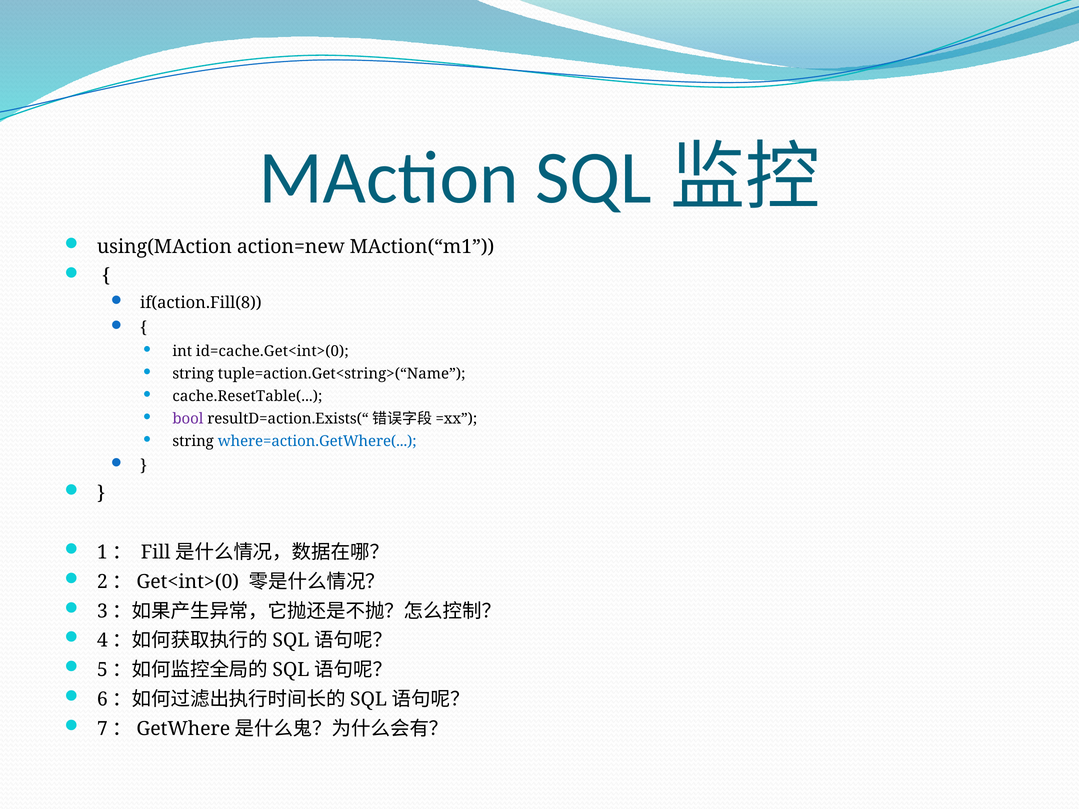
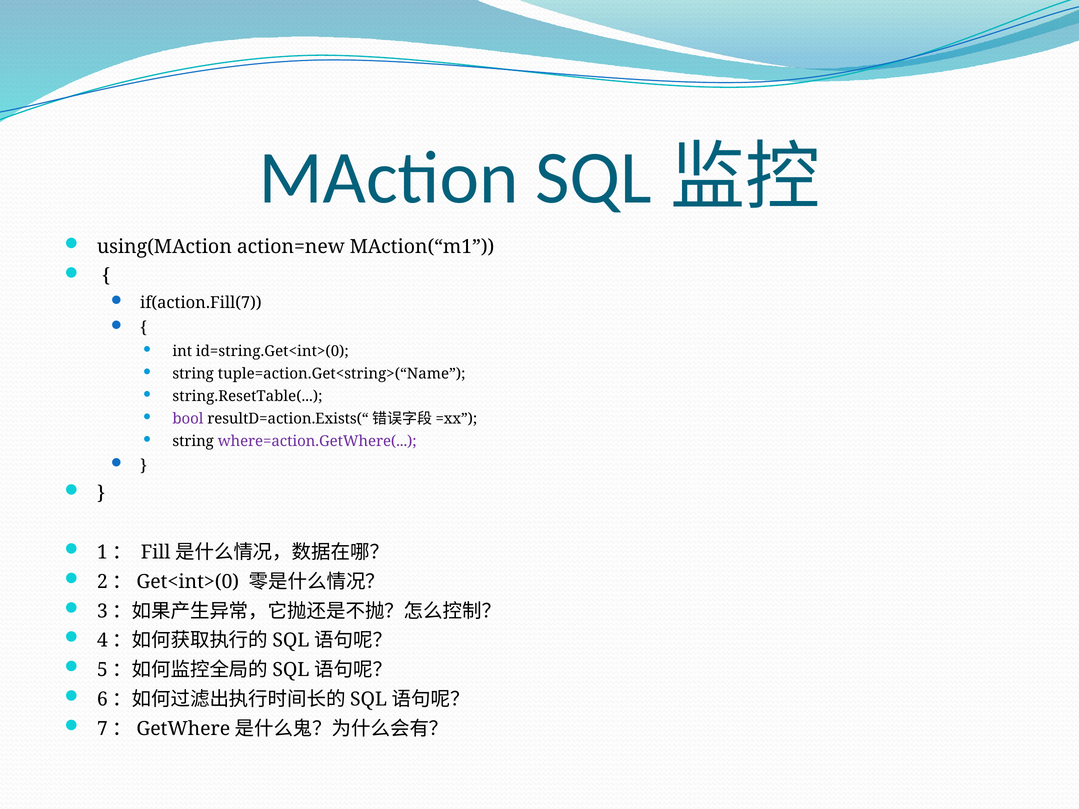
if(action.Fill(8: if(action.Fill(8 -> if(action.Fill(7 (201, 303)
id=cache.Get<int>(0: id=cache.Get<int>(0 -> id=string.Get<int>(0 (272, 351)
cache.ResetTable(: cache.ResetTable( -> string.ResetTable( (247, 396)
where=action.GetWhere( colour: blue -> purple (317, 441)
